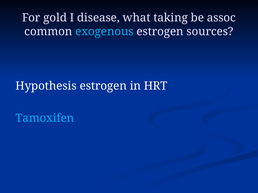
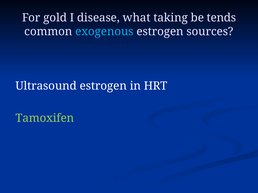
assoc: assoc -> tends (221, 18)
Hypothesis: Hypothesis -> Ultrasound (46, 86)
Tamoxifen colour: light blue -> light green (45, 118)
